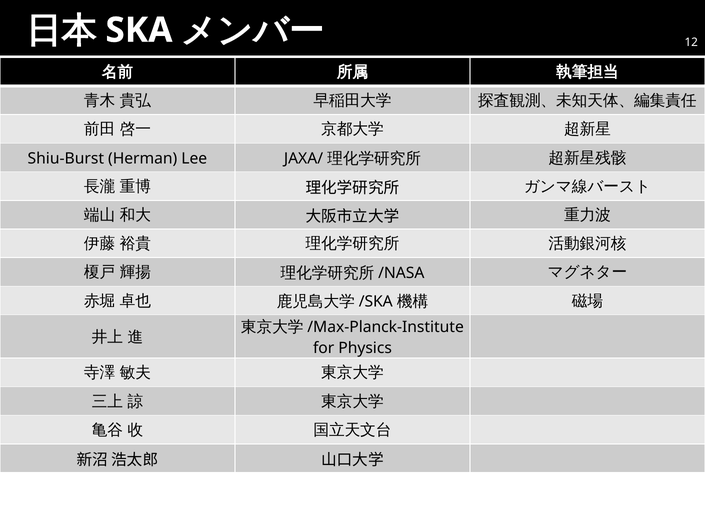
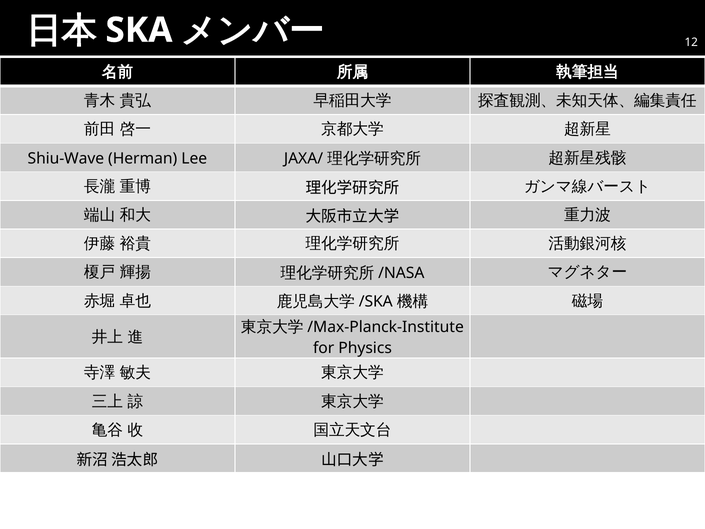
Shiu-Burst: Shiu-Burst -> Shiu-Wave (66, 159)
